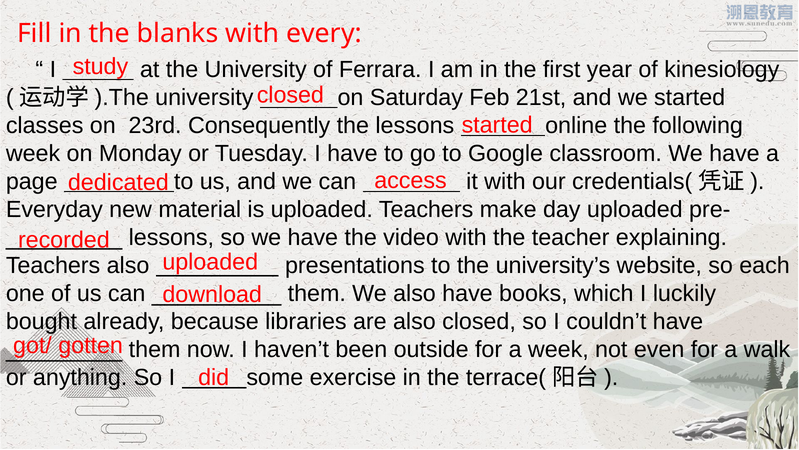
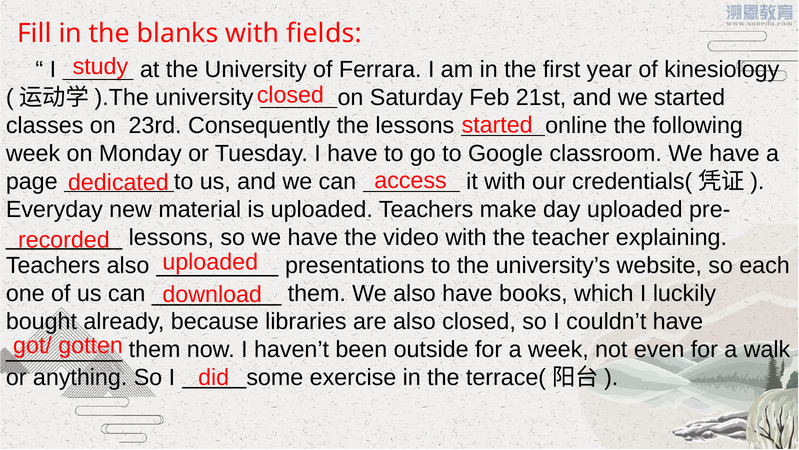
every: every -> fields (324, 33)
